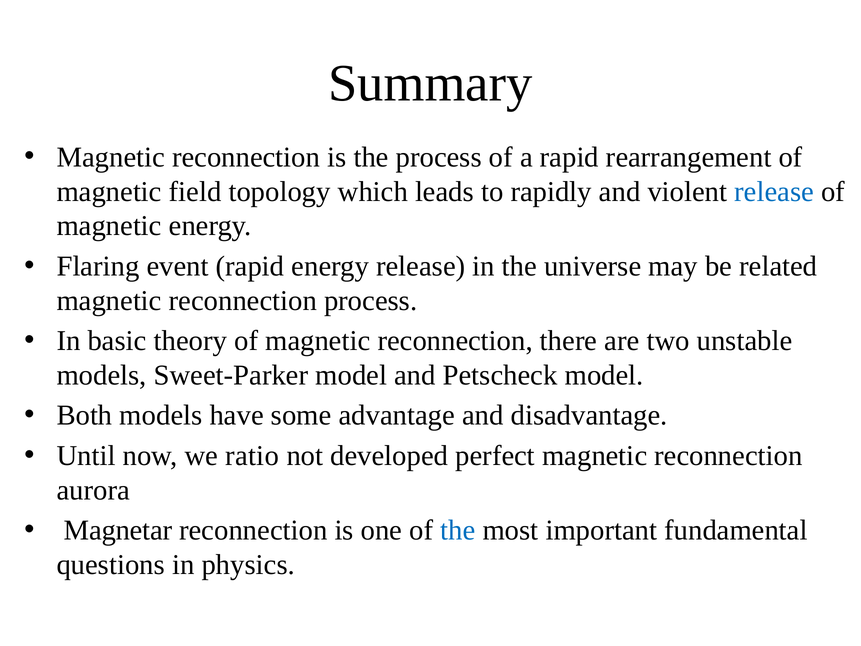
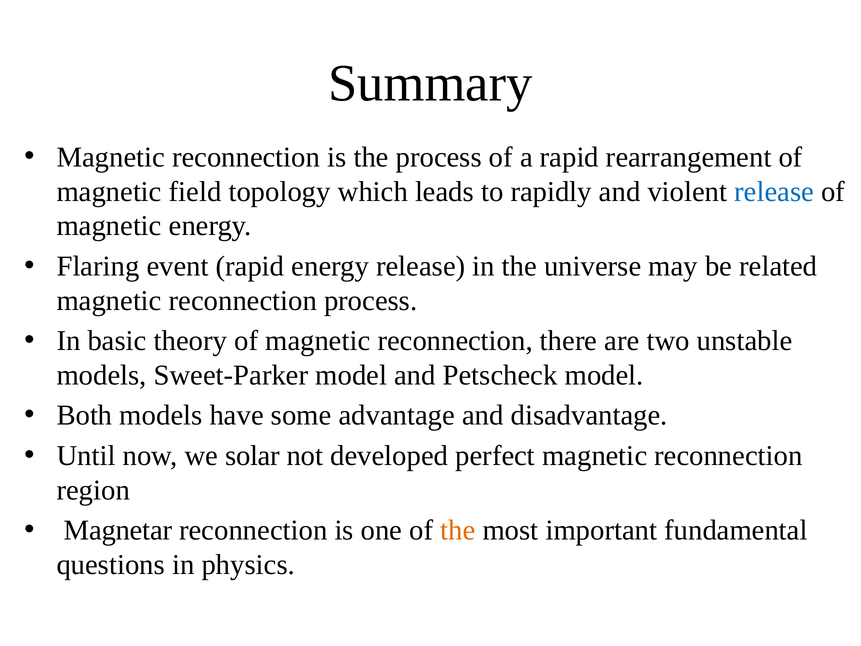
ratio: ratio -> solar (252, 455)
aurora: aurora -> region (93, 490)
the colour: blue -> orange (458, 530)
